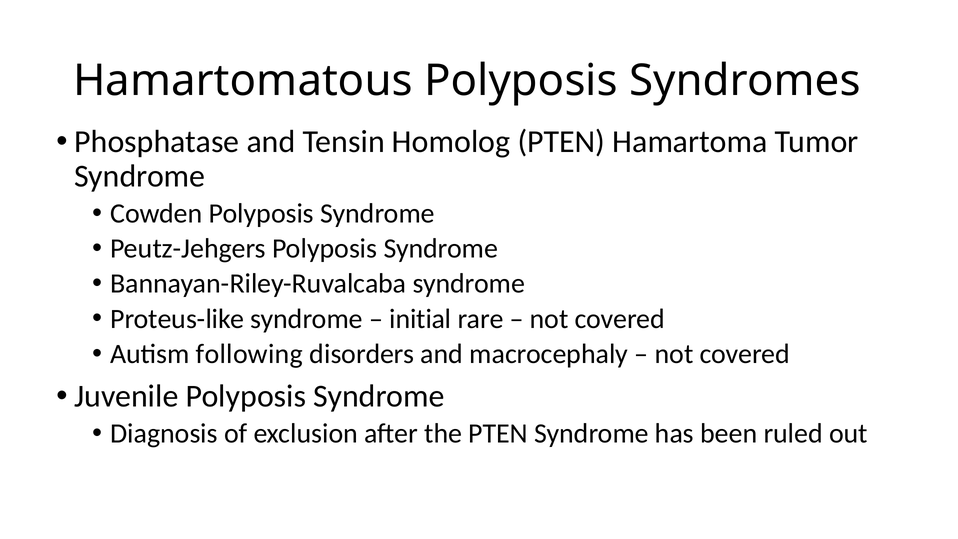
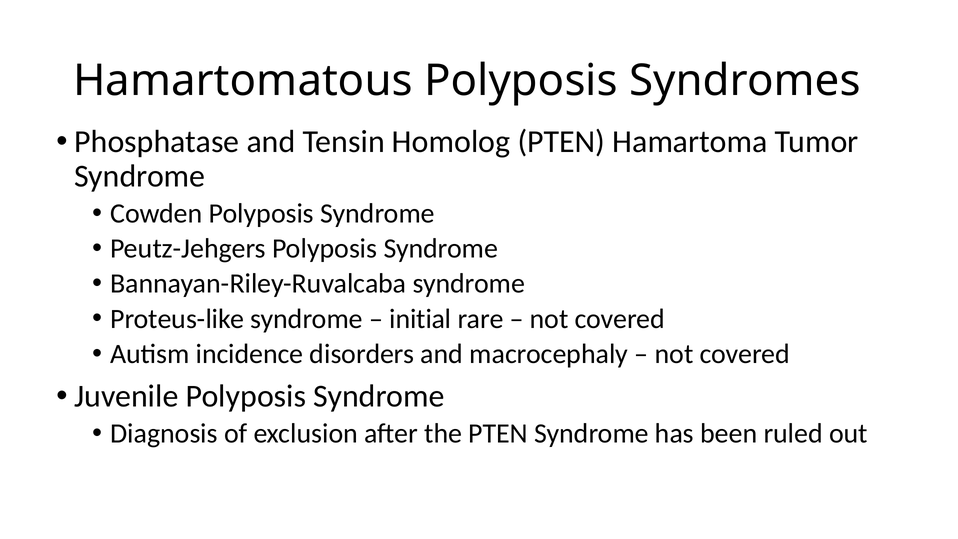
following: following -> incidence (250, 354)
